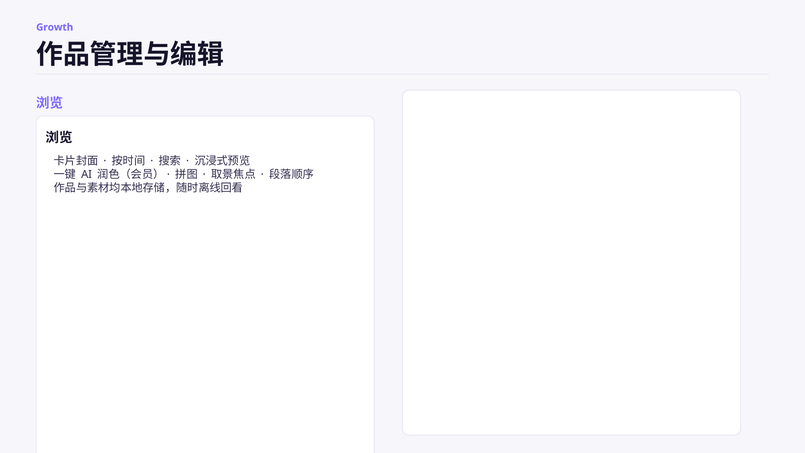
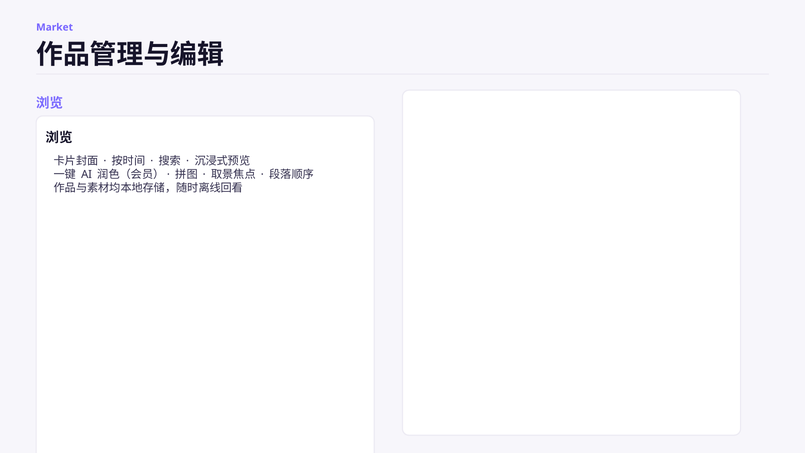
Growth: Growth -> Market (55, 27)
